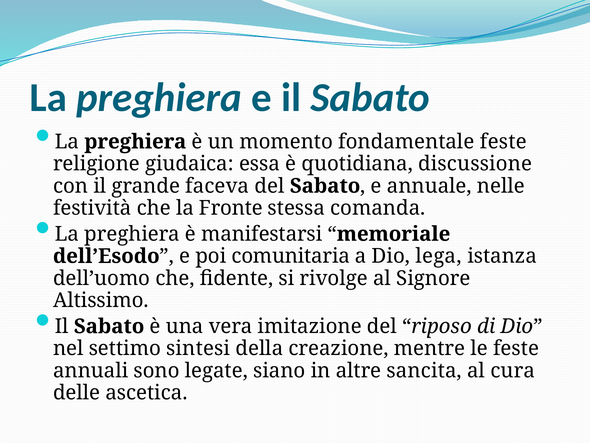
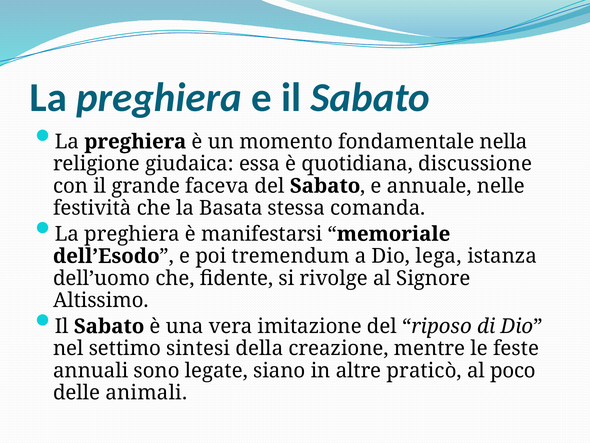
fondamentale feste: feste -> nella (504, 142)
Fronte: Fronte -> Basata (231, 208)
comunitaria: comunitaria -> tremendum (291, 256)
sancita: sancita -> praticò (424, 370)
cura: cura -> poco (513, 370)
ascetica: ascetica -> animali (146, 392)
